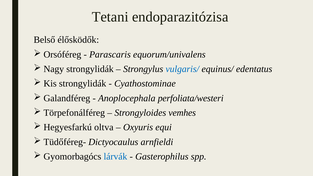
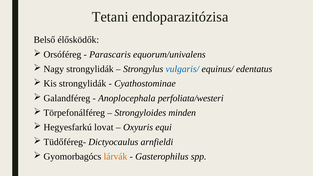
vemhes: vemhes -> minden (182, 113)
oltva: oltva -> lovat (104, 127)
lárvák colour: blue -> orange (115, 157)
